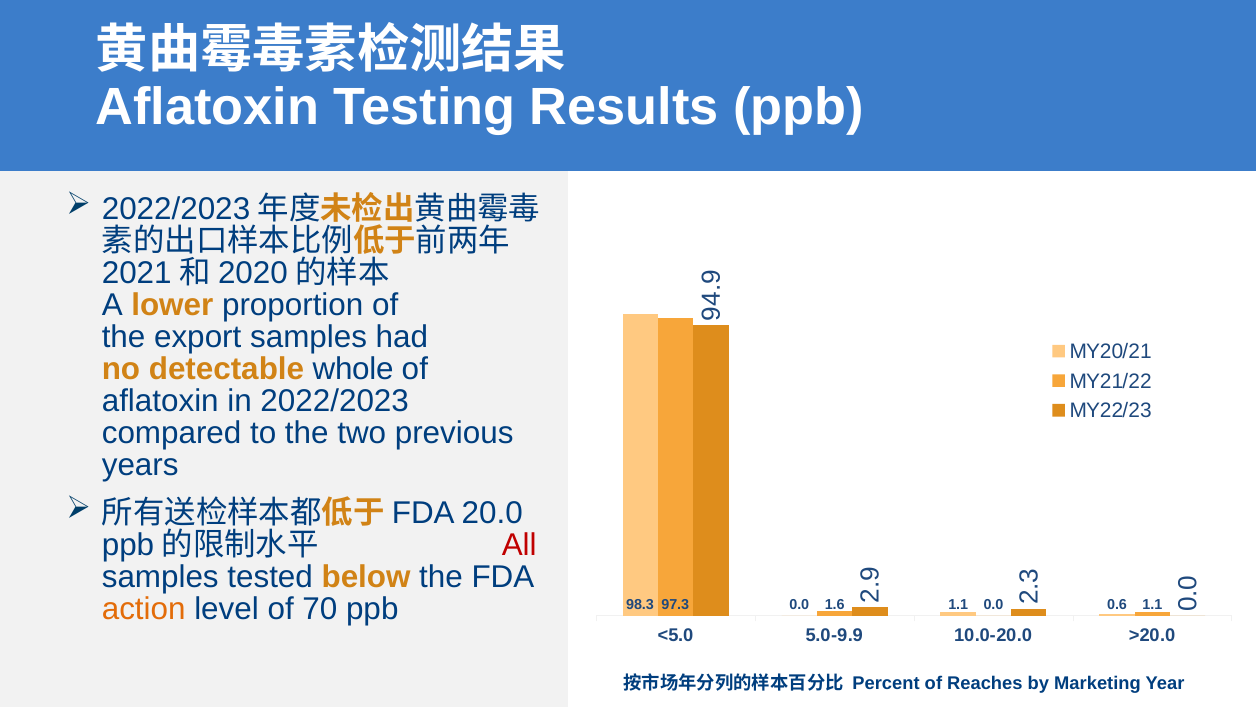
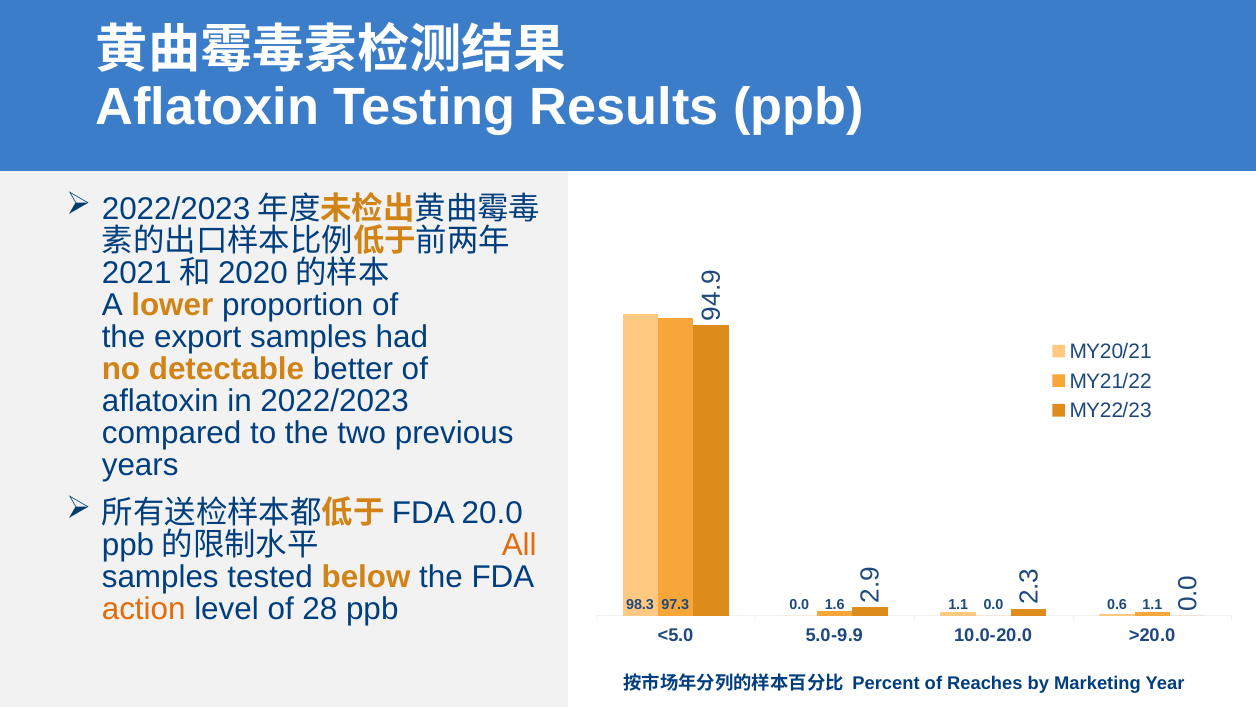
whole: whole -> better (353, 369)
All colour: red -> orange (519, 545)
70: 70 -> 28 (320, 609)
